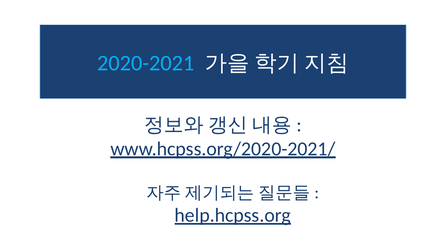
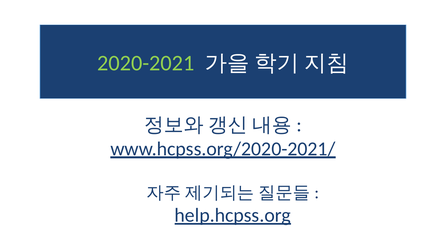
2020-2021 colour: light blue -> light green (146, 63)
